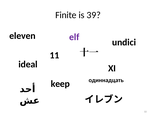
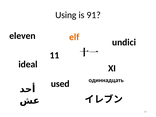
Finite: Finite -> Using (66, 15)
39: 39 -> 91 (94, 15)
elf colour: purple -> orange (74, 37)
keep: keep -> used (60, 84)
